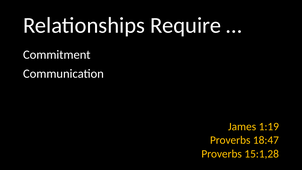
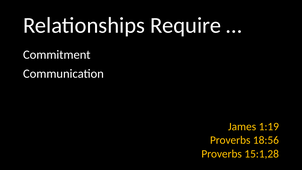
18:47: 18:47 -> 18:56 (266, 140)
